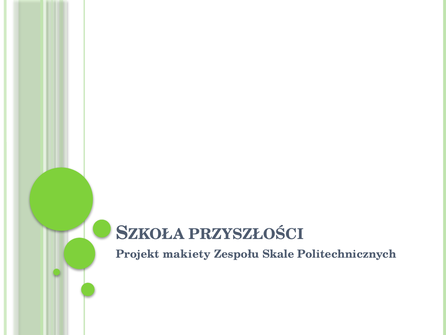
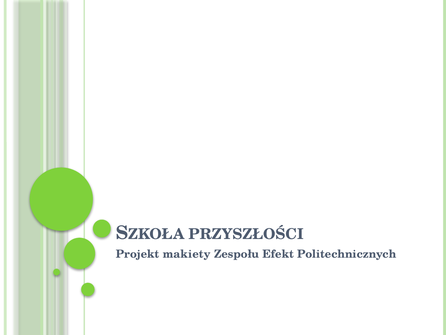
Skale: Skale -> Efekt (278, 254)
